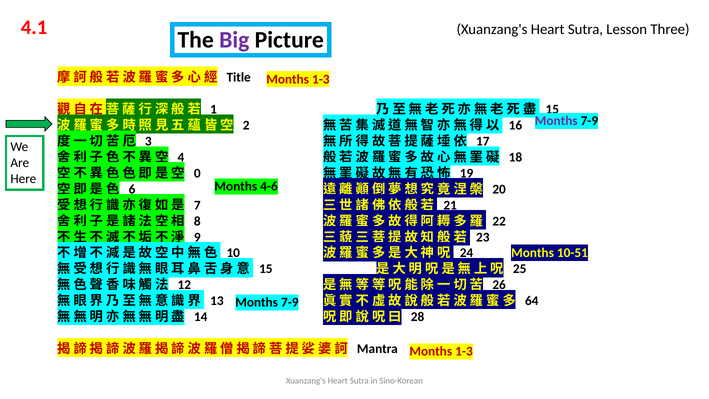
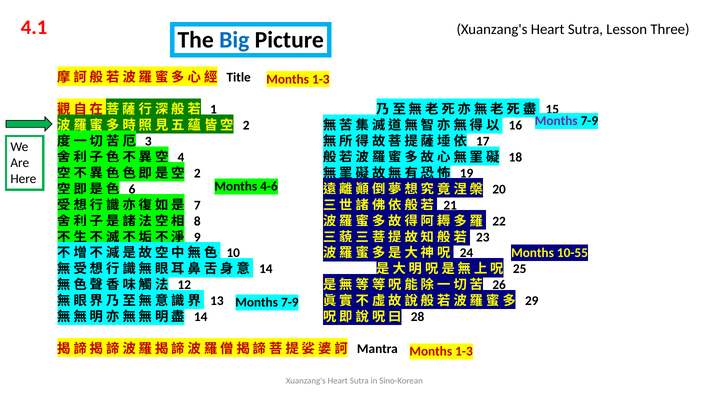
Big colour: purple -> blue (234, 40)
0: 0 -> 2 (197, 173)
10-51: 10-51 -> 10-55 (572, 253)
15: 15 -> 14 (266, 269)
64: 64 -> 29 (532, 301)
